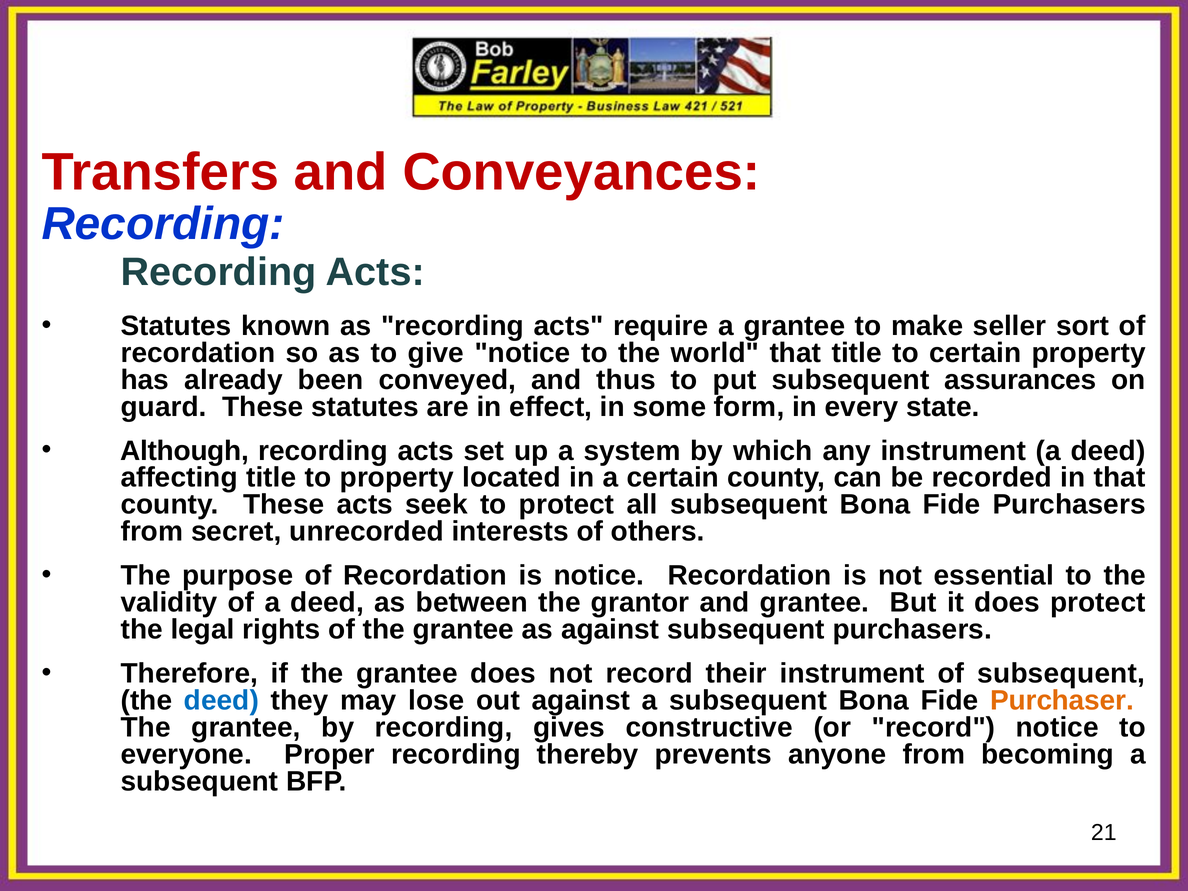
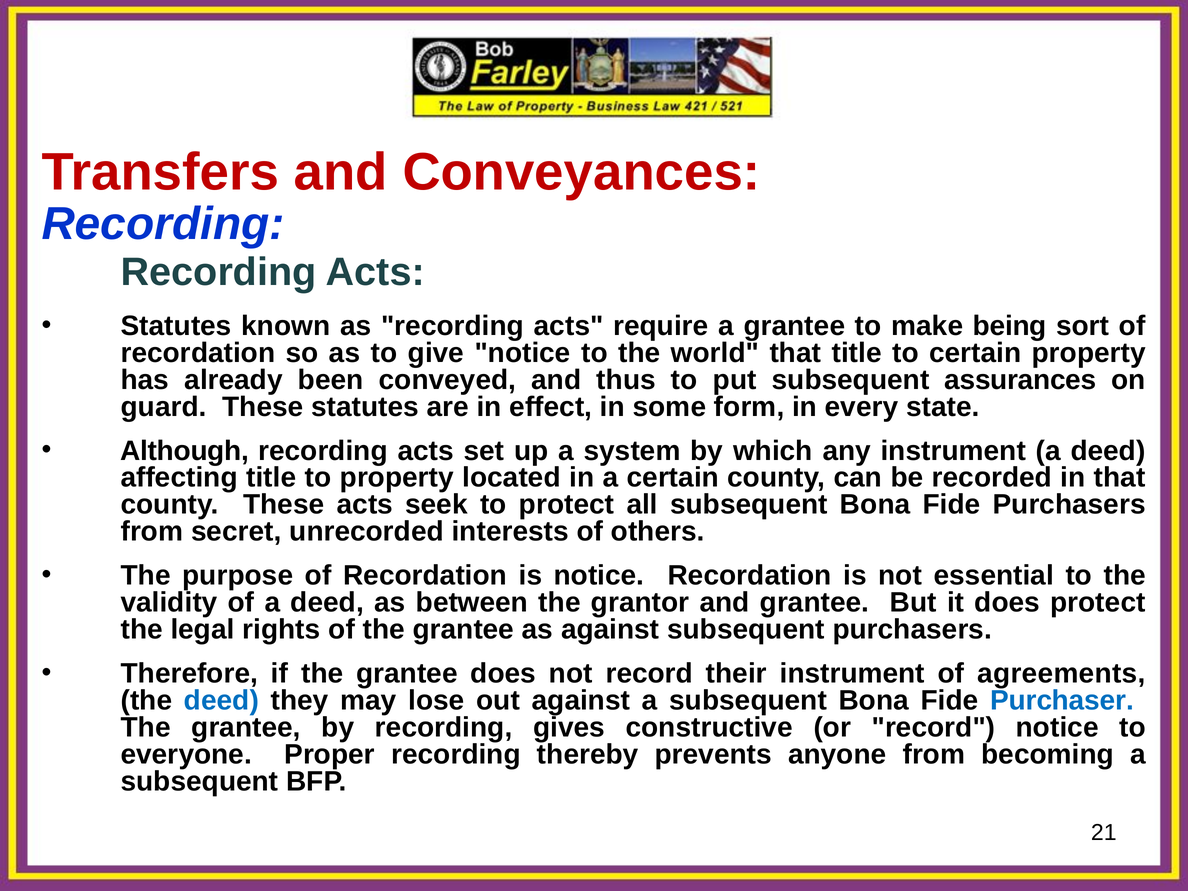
seller: seller -> being (1010, 326)
of subsequent: subsequent -> agreements (1061, 674)
Purchaser colour: orange -> blue (1062, 700)
